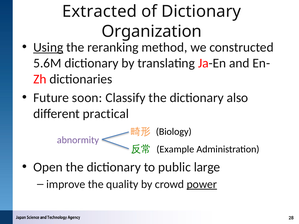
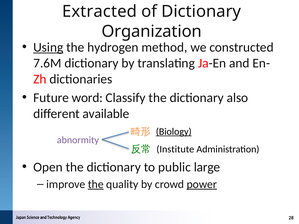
reranking: reranking -> hydrogen (113, 47)
5.6M: 5.6M -> 7.6M (47, 63)
soon: soon -> word (87, 98)
practical: practical -> available (106, 114)
Biology underline: none -> present (174, 132)
Example: Example -> Institute (175, 149)
the underline: none -> present (96, 184)
